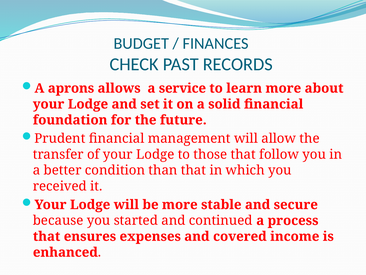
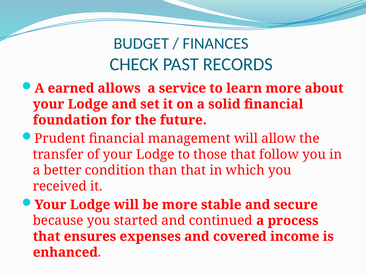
aprons: aprons -> earned (71, 88)
